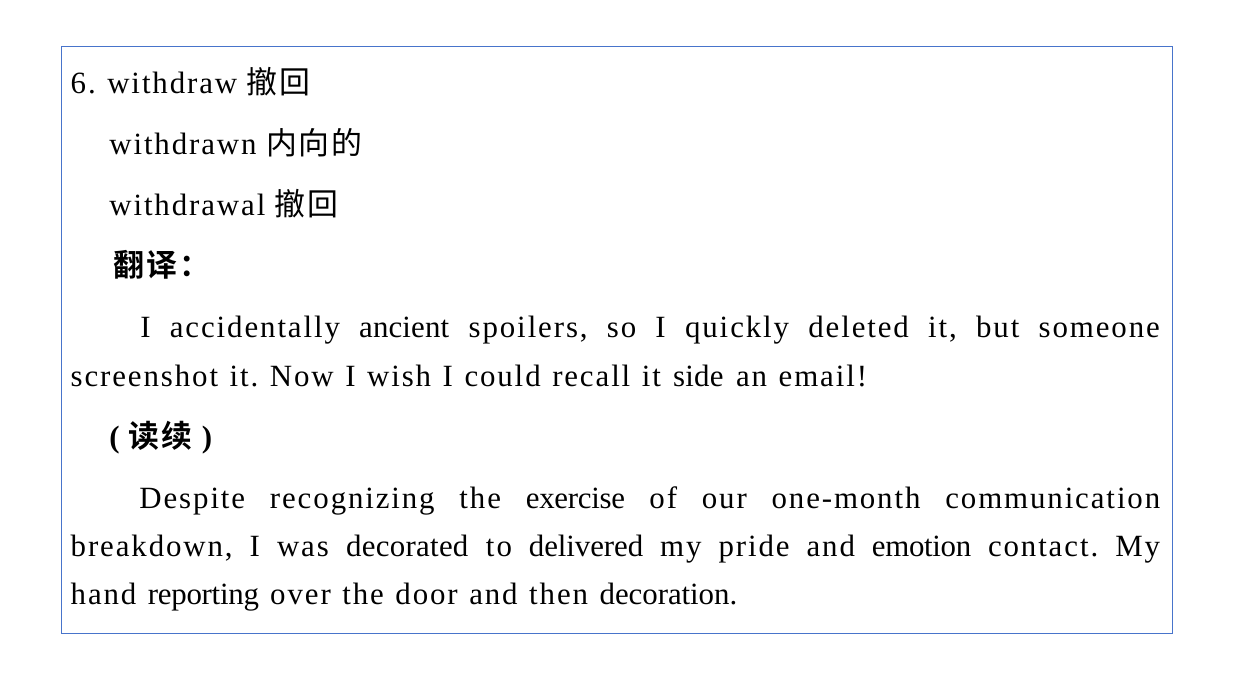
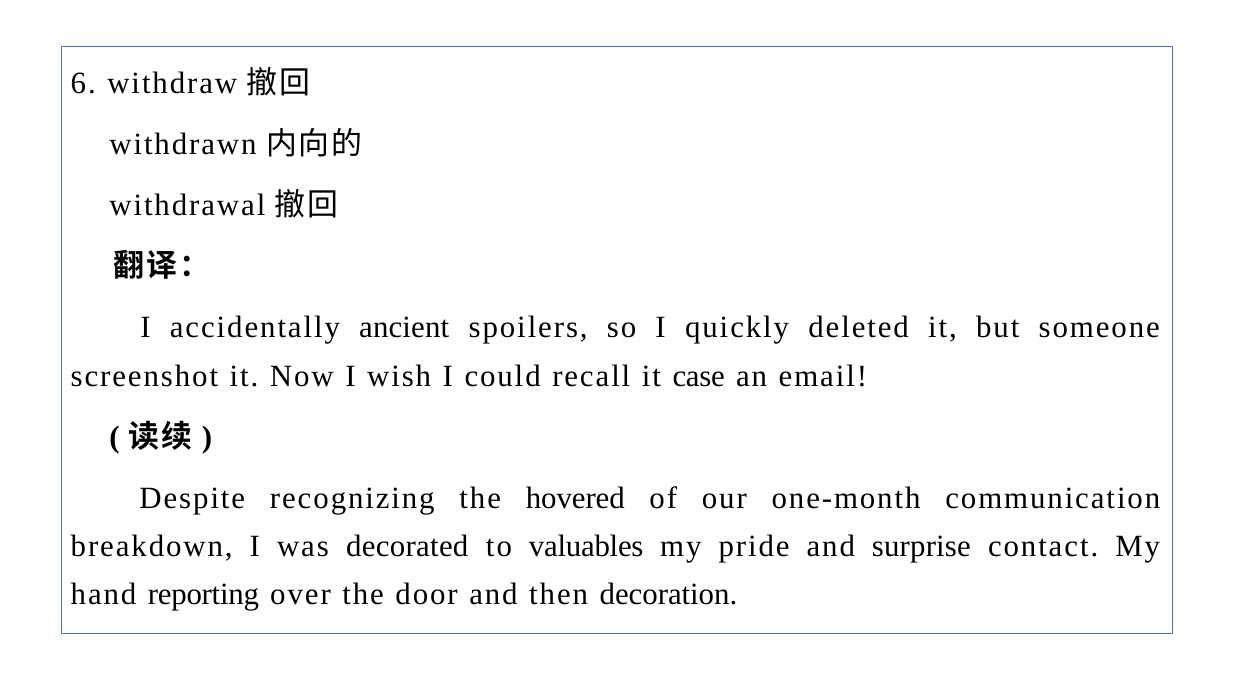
side: side -> case (699, 376)
exercise: exercise -> hovered (575, 498)
delivered: delivered -> valuables (586, 546)
emotion: emotion -> surprise (921, 546)
